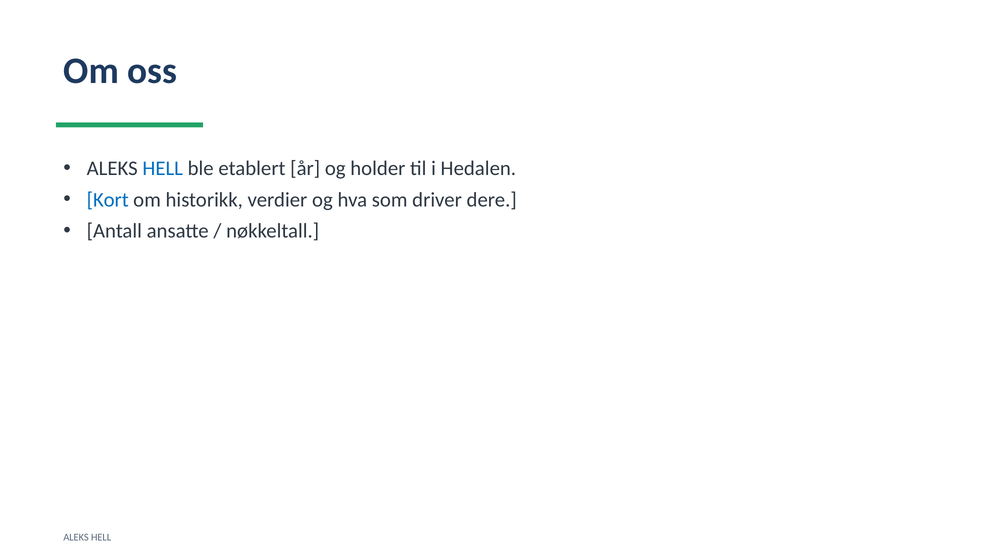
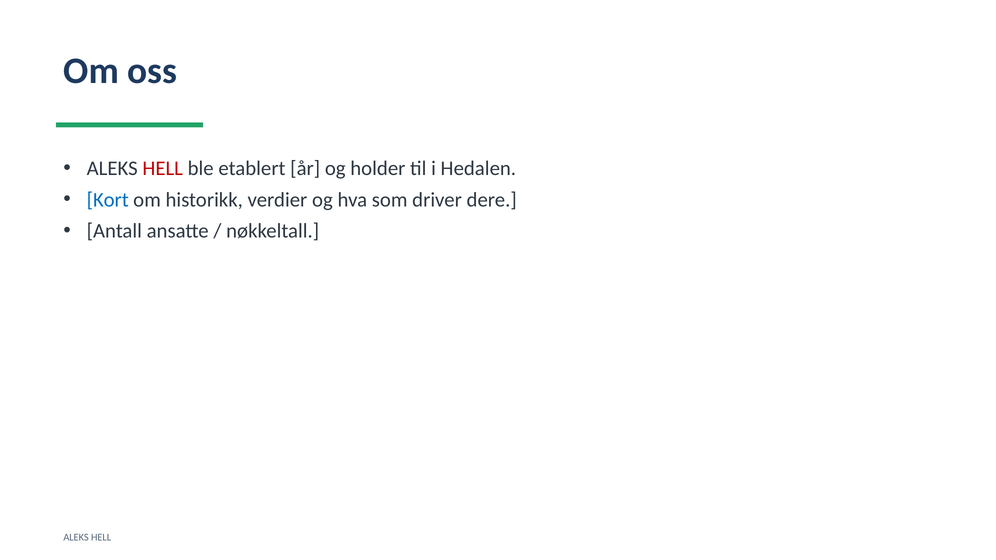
HELL colour: blue -> red (163, 169)
